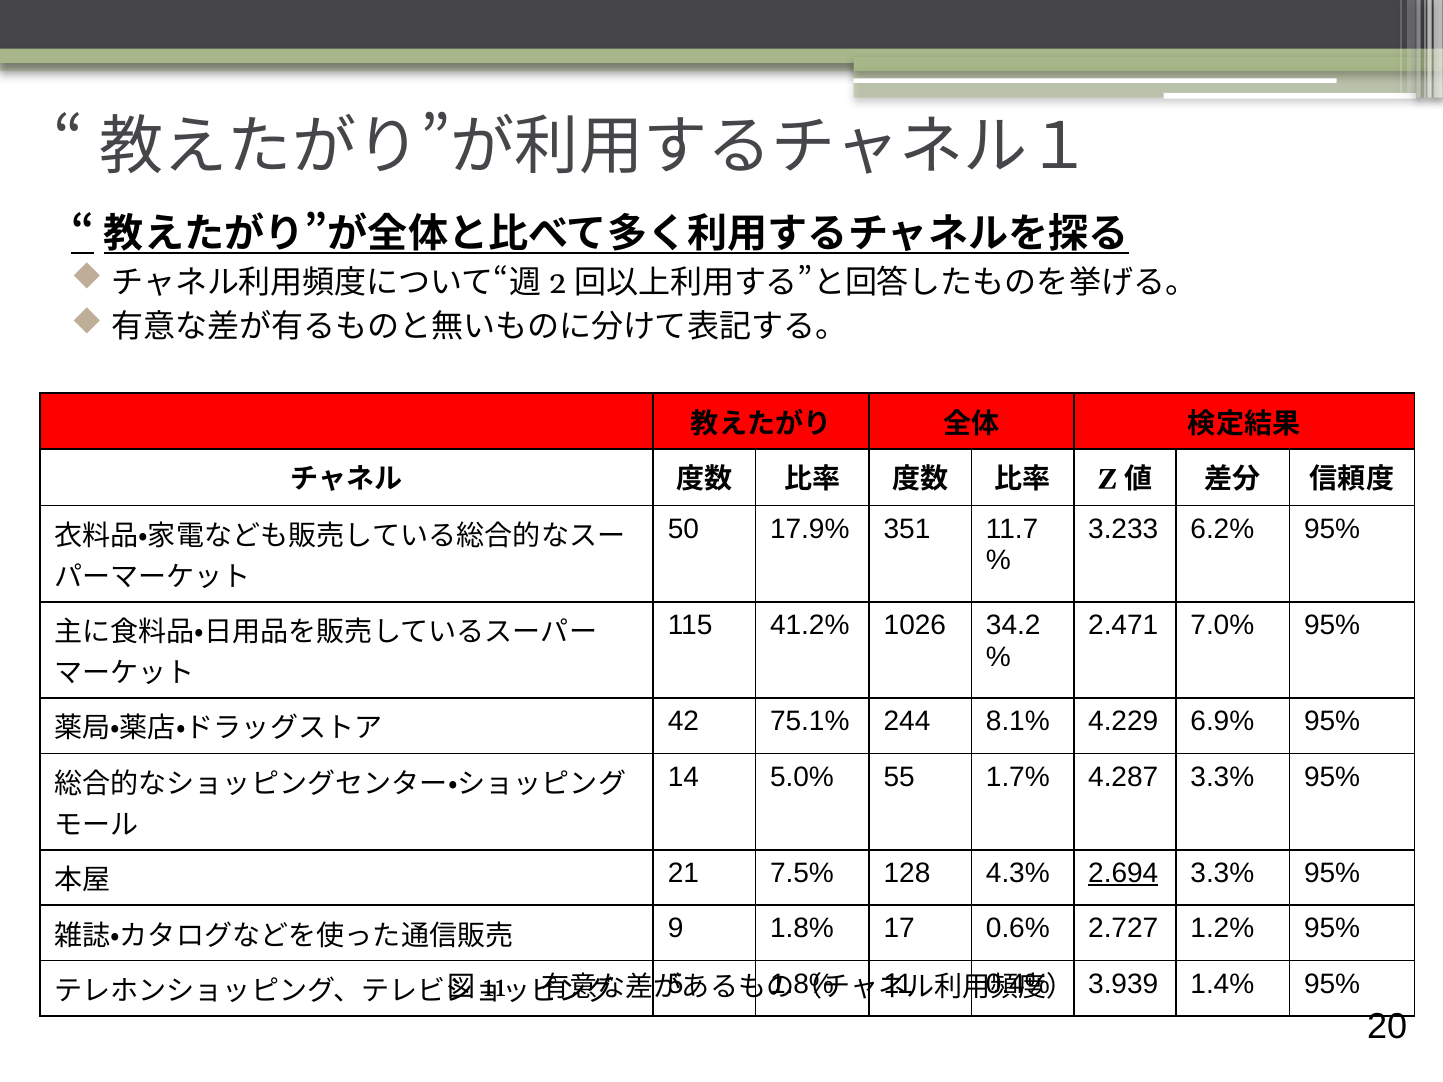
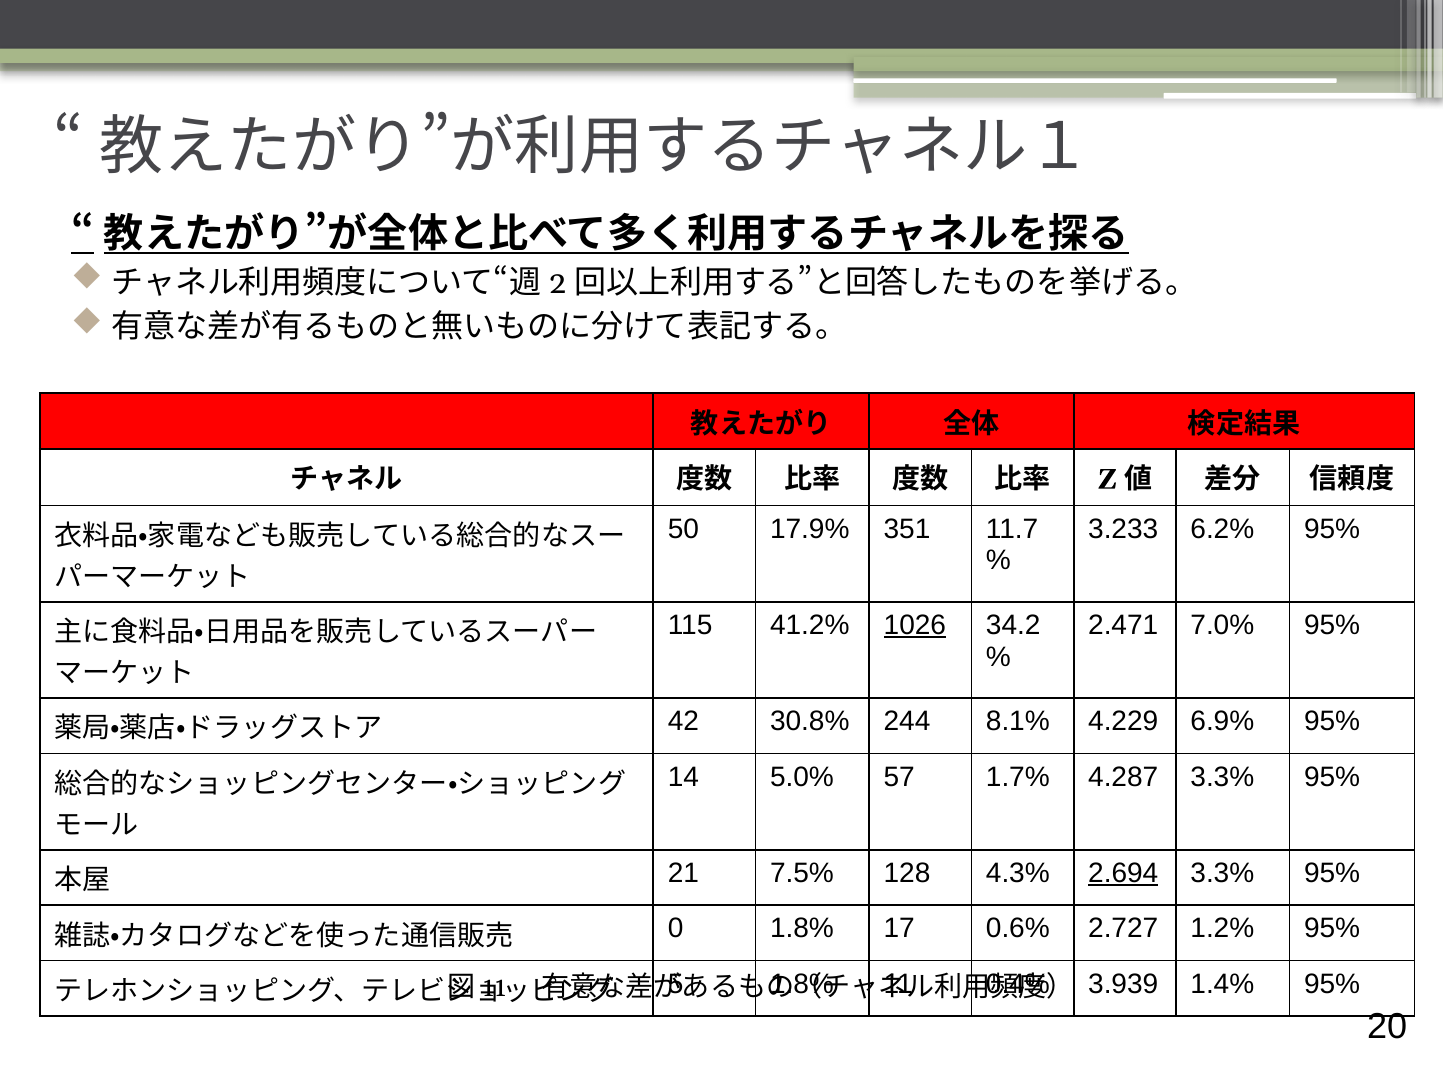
1026 underline: none -> present (915, 625)
75.1%: 75.1% -> 30.8% (810, 722)
55: 55 -> 57 (899, 777)
9: 9 -> 0 (676, 929)
